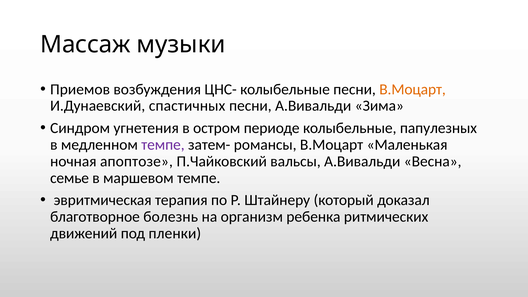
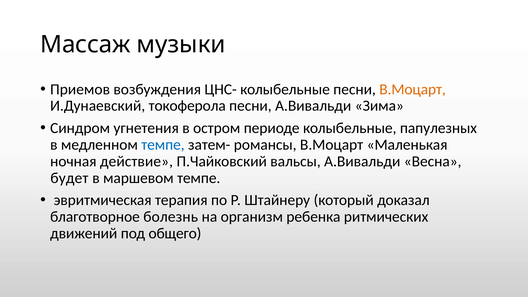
спастичных: спастичных -> токоферола (187, 106)
темпе colour: purple -> blue (163, 145)
апоптозе: апоптозе -> действие (136, 161)
семье: семье -> будет (69, 178)
пленки: пленки -> общего (175, 233)
